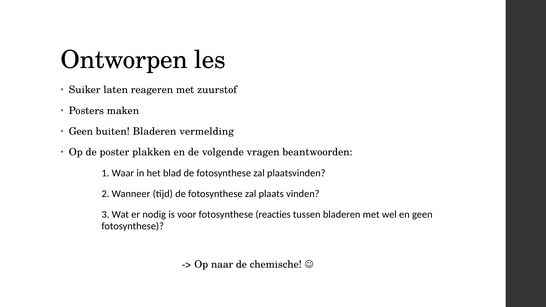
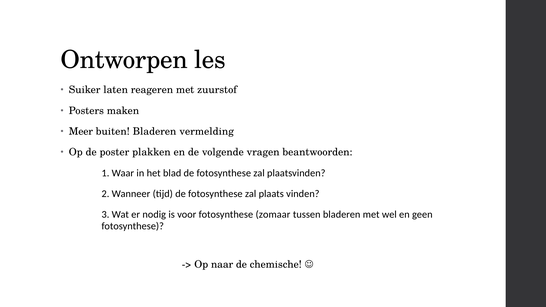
Geen: Geen -> Meer (81, 131)
reacties: reacties -> zomaar (273, 215)
